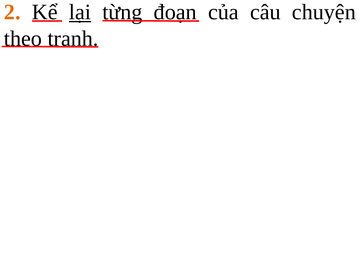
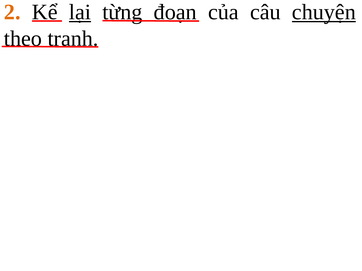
chuyện underline: none -> present (324, 12)
